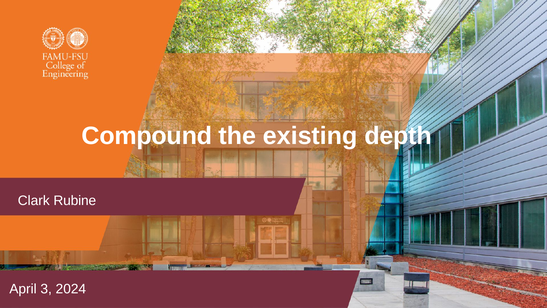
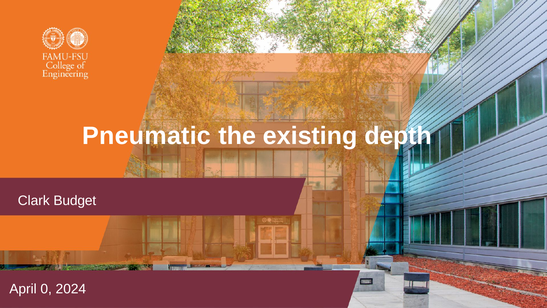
Compound: Compound -> Pneumatic (147, 136)
Rubine: Rubine -> Budget (75, 200)
3: 3 -> 0 (46, 289)
